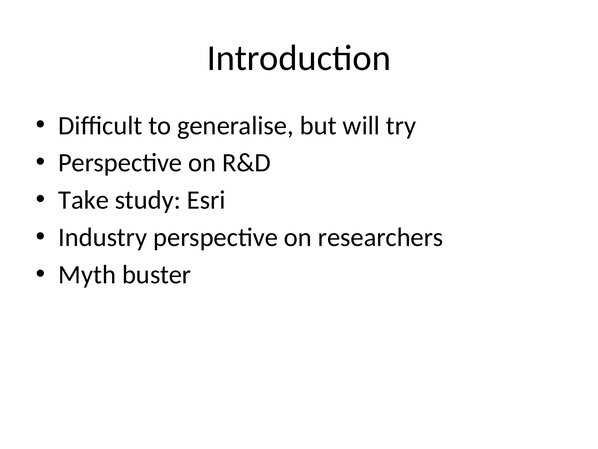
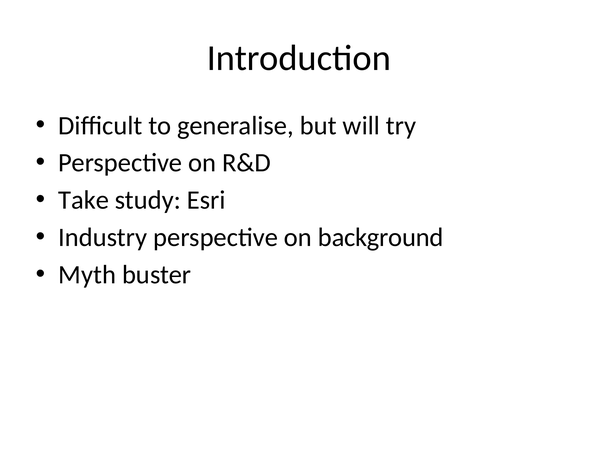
researchers: researchers -> background (381, 237)
